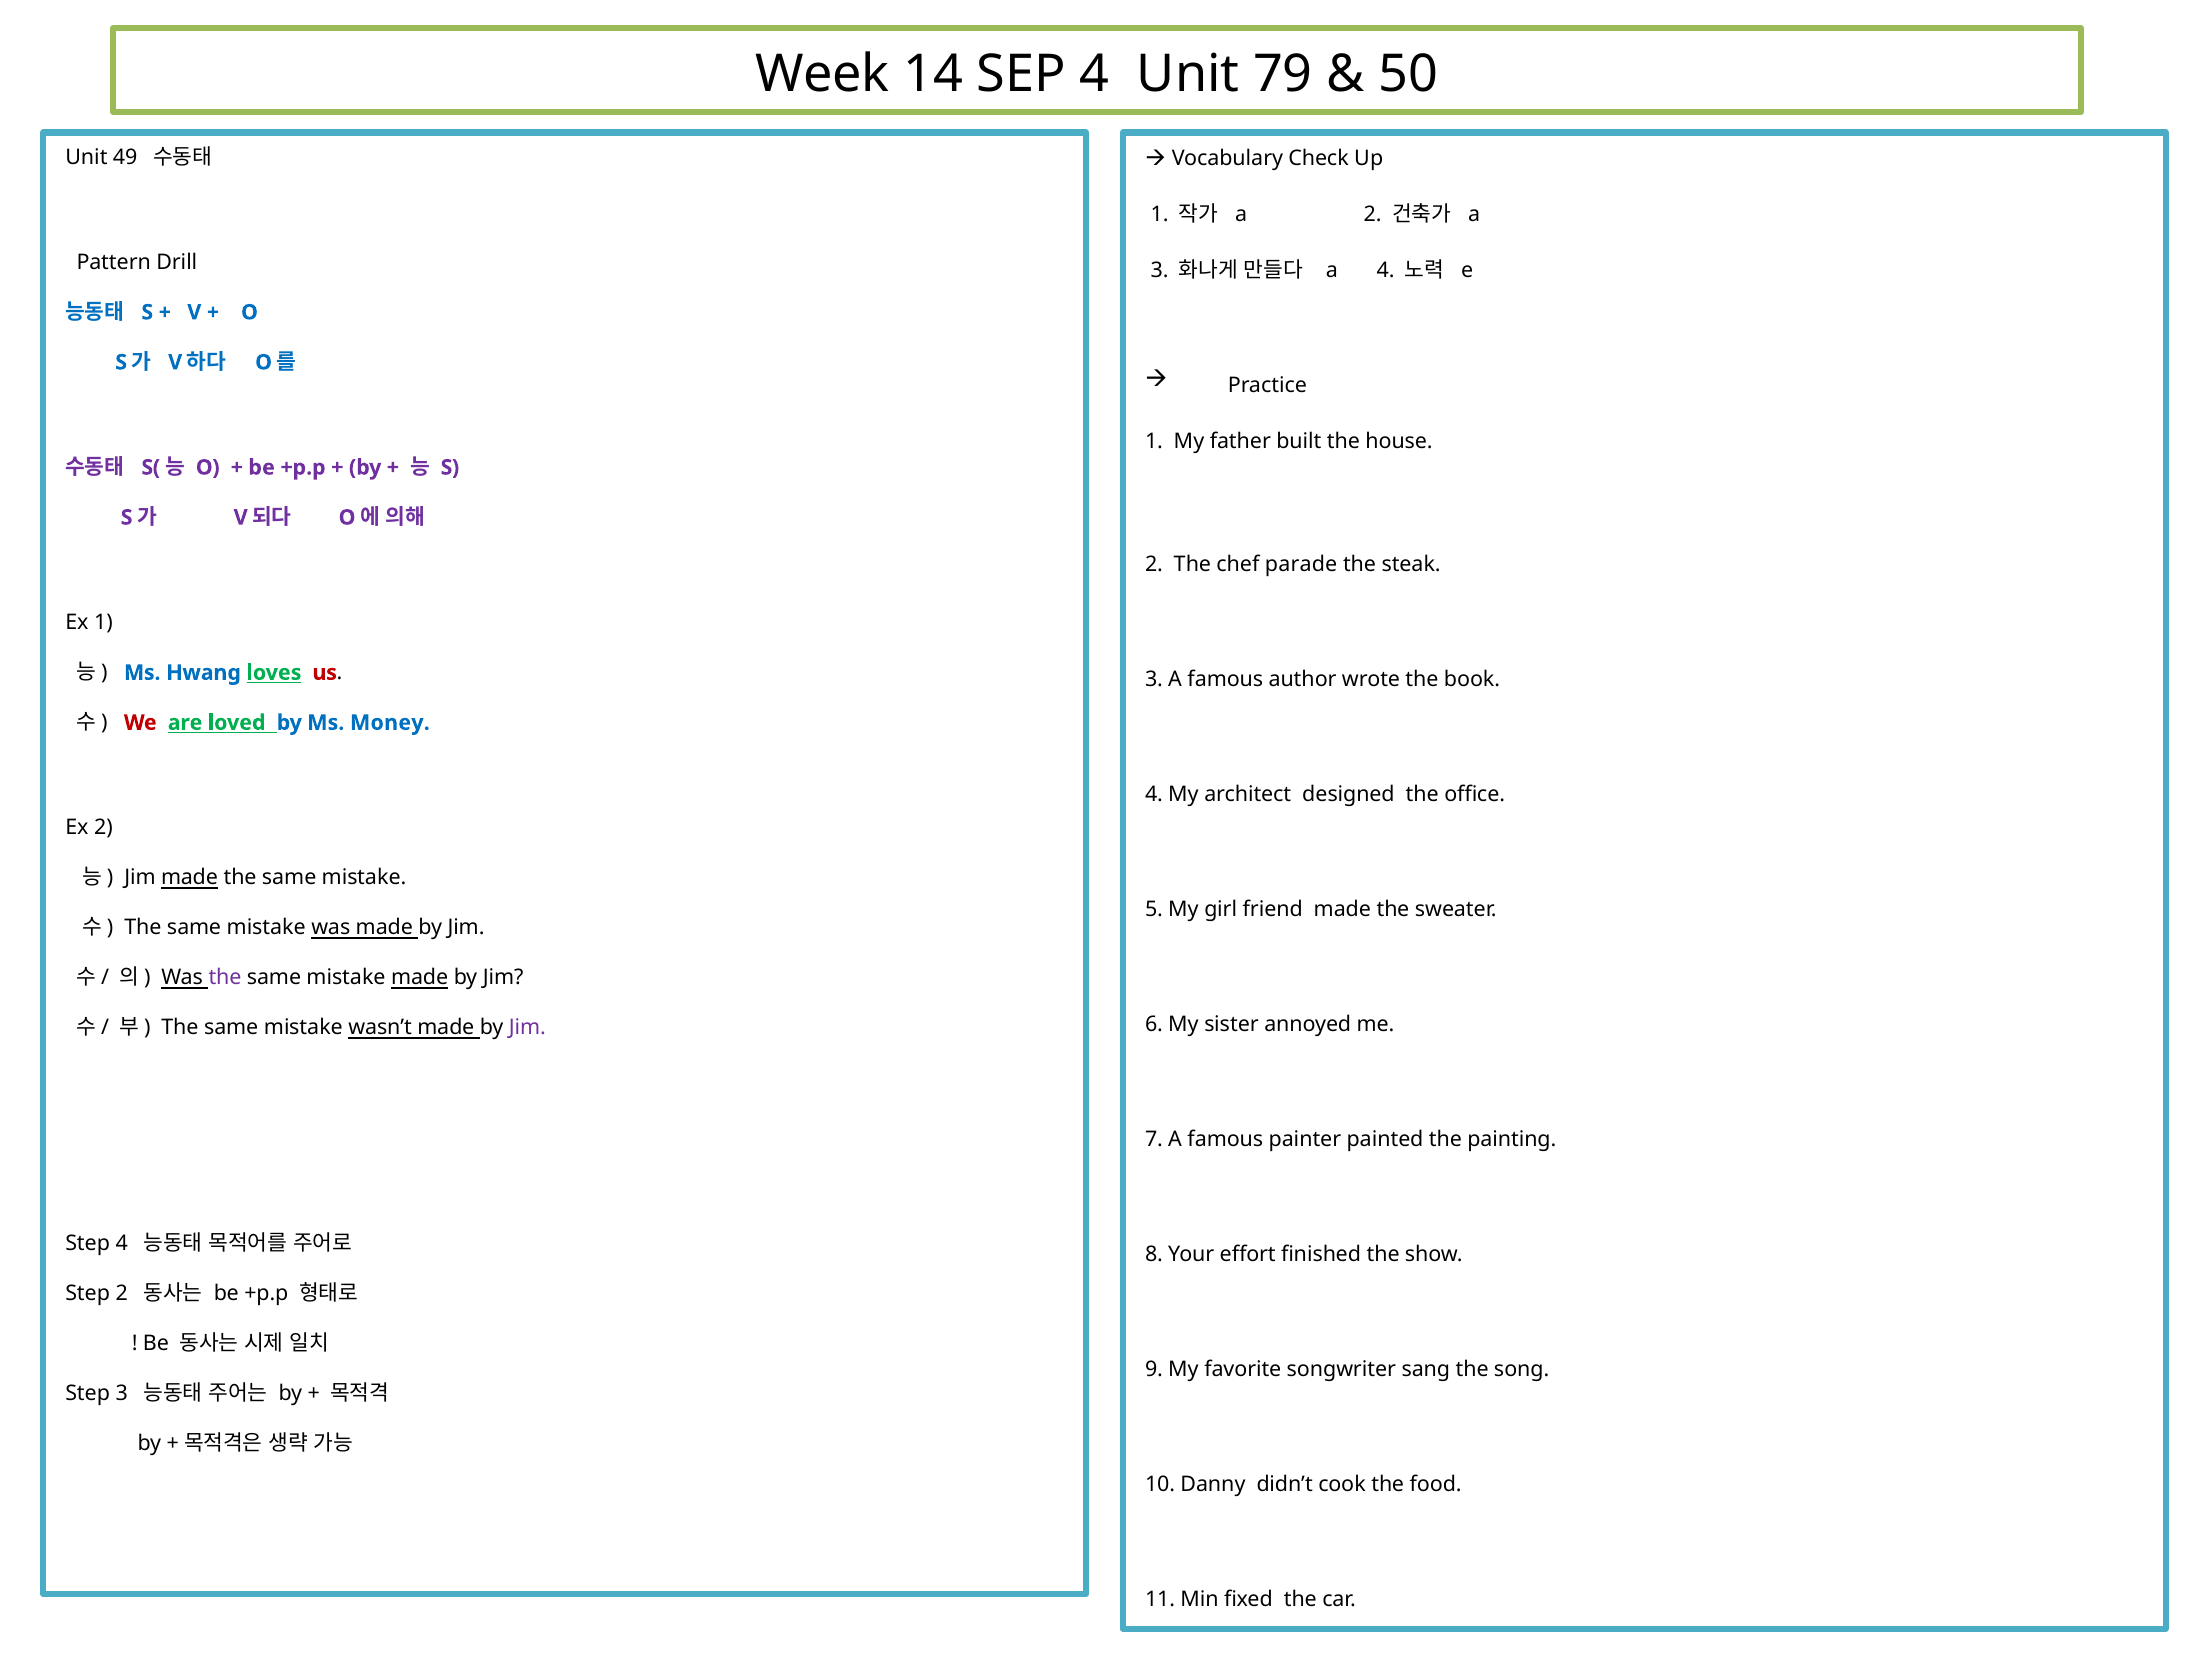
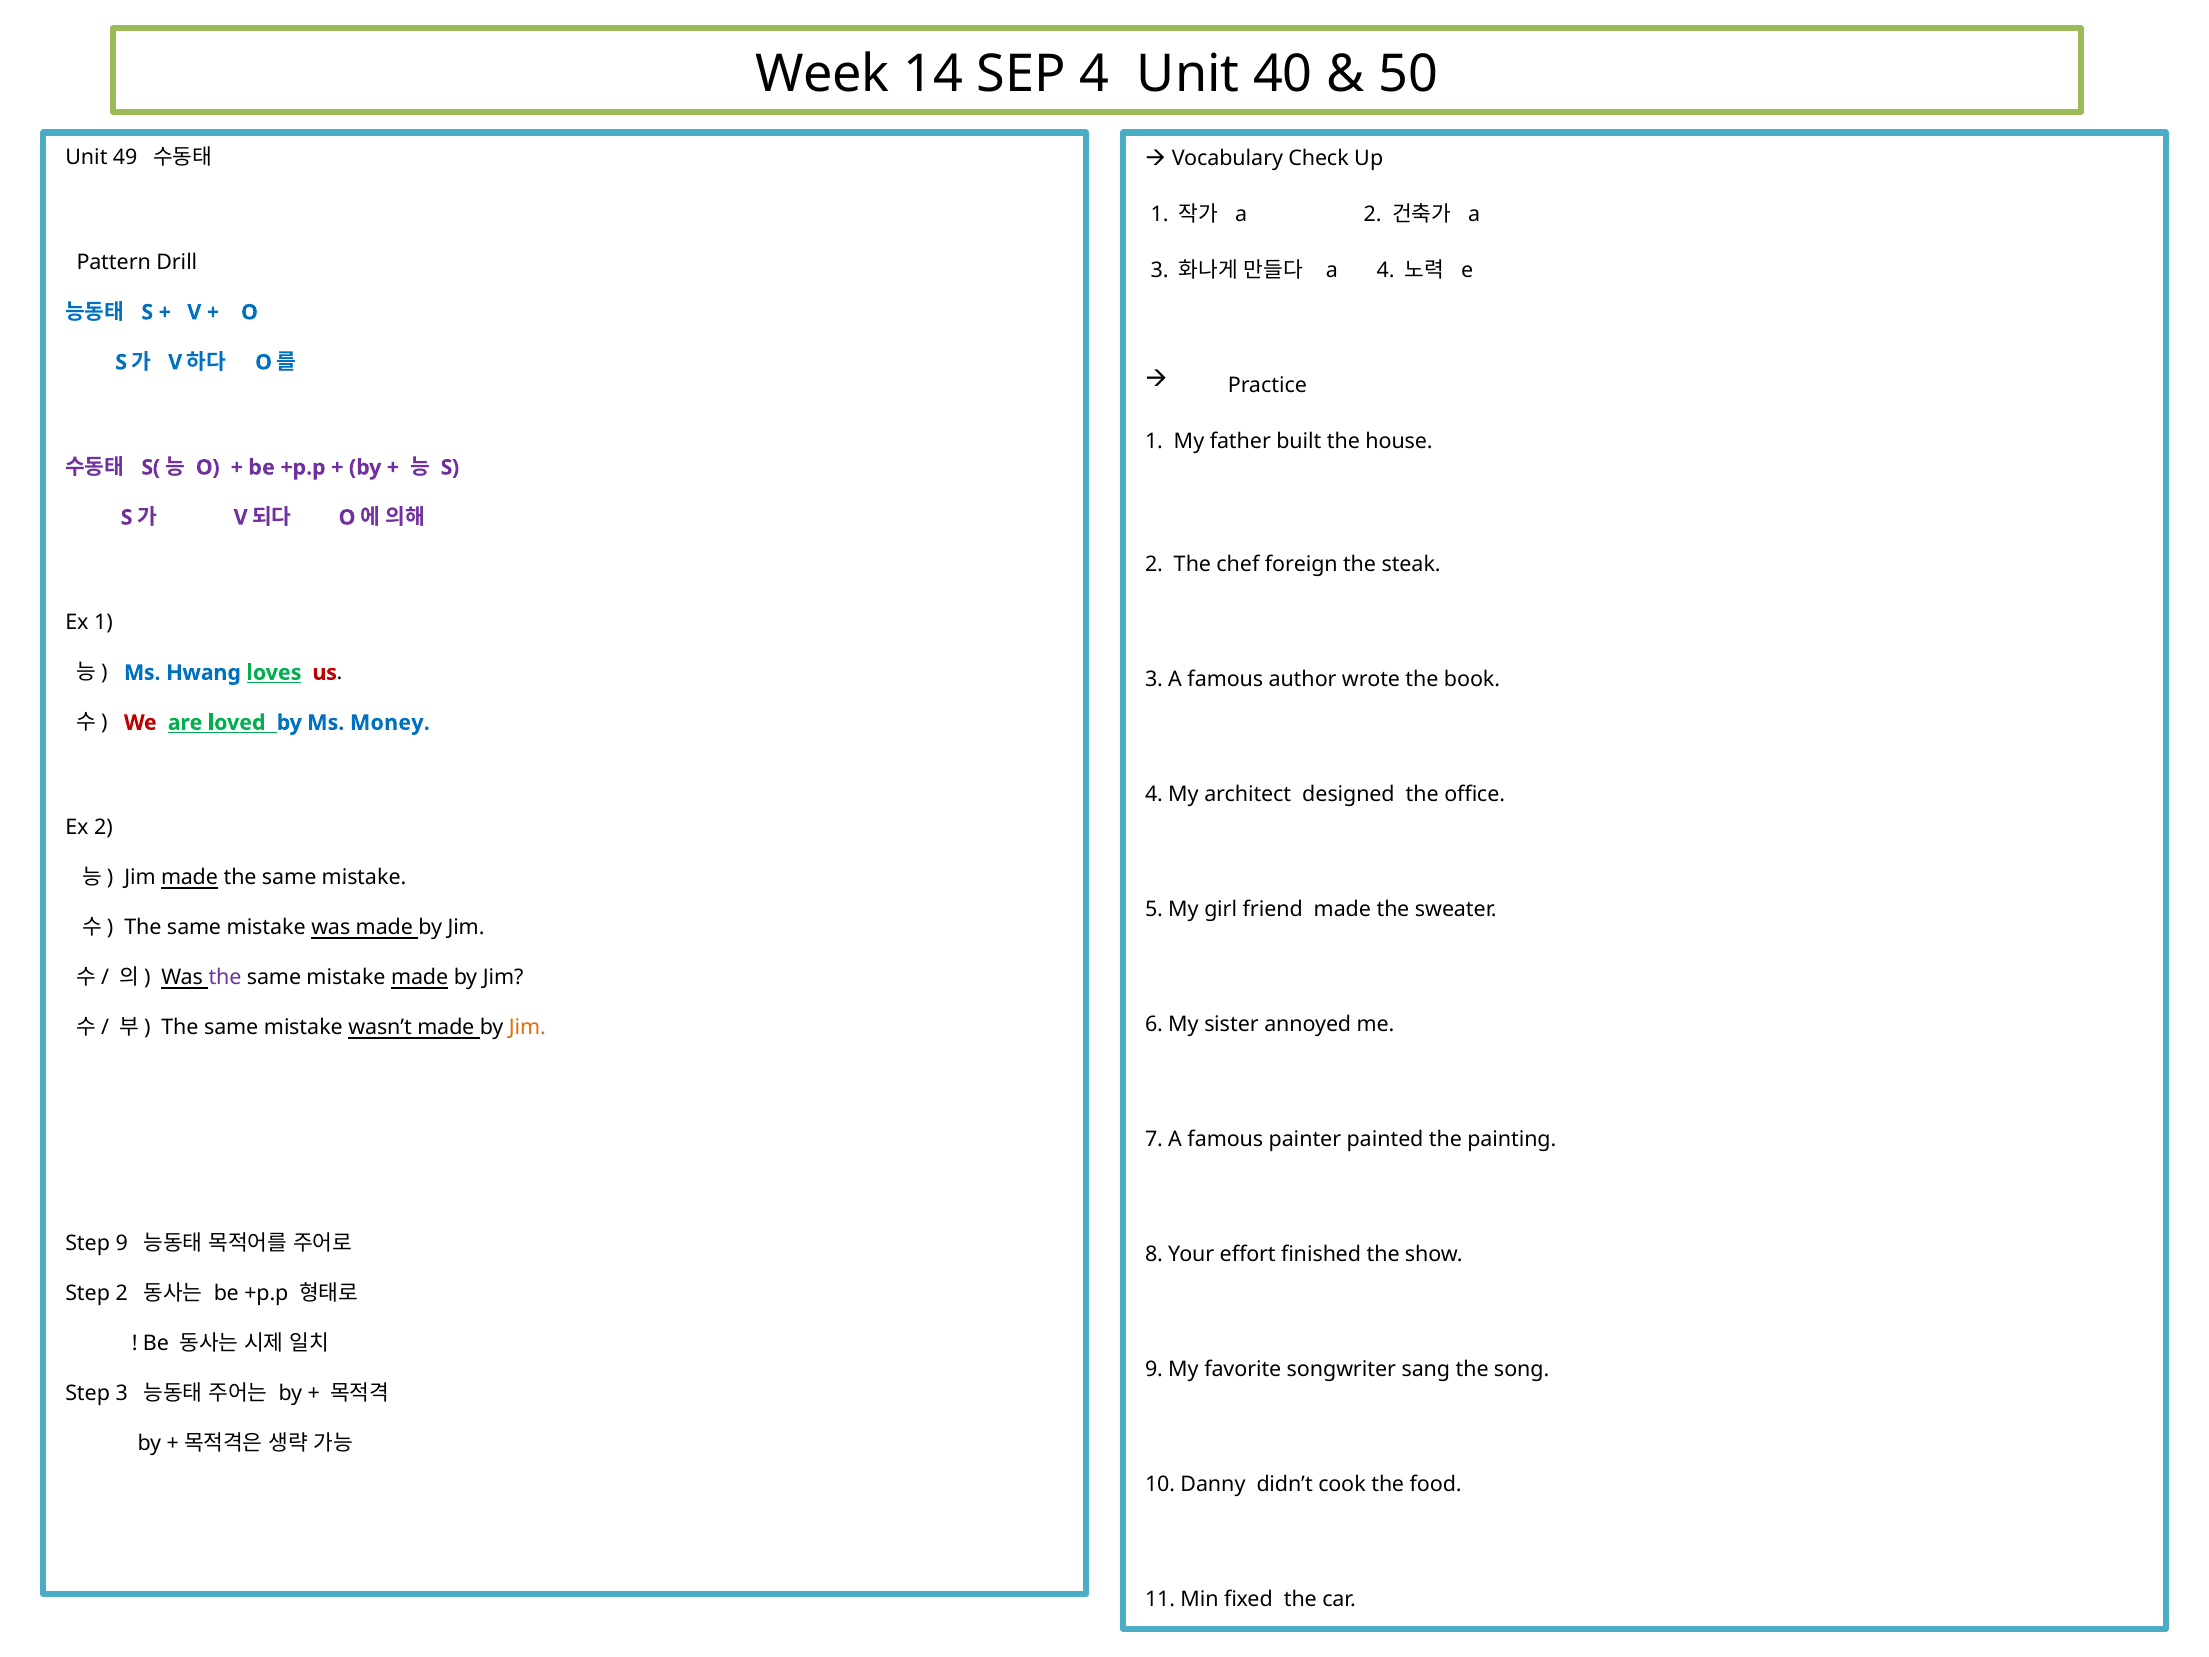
79: 79 -> 40 (1283, 74)
parade: parade -> foreign (1301, 565)
Jim colour: purple -> orange (527, 1028)
Step 4: 4 -> 9 (122, 1243)
